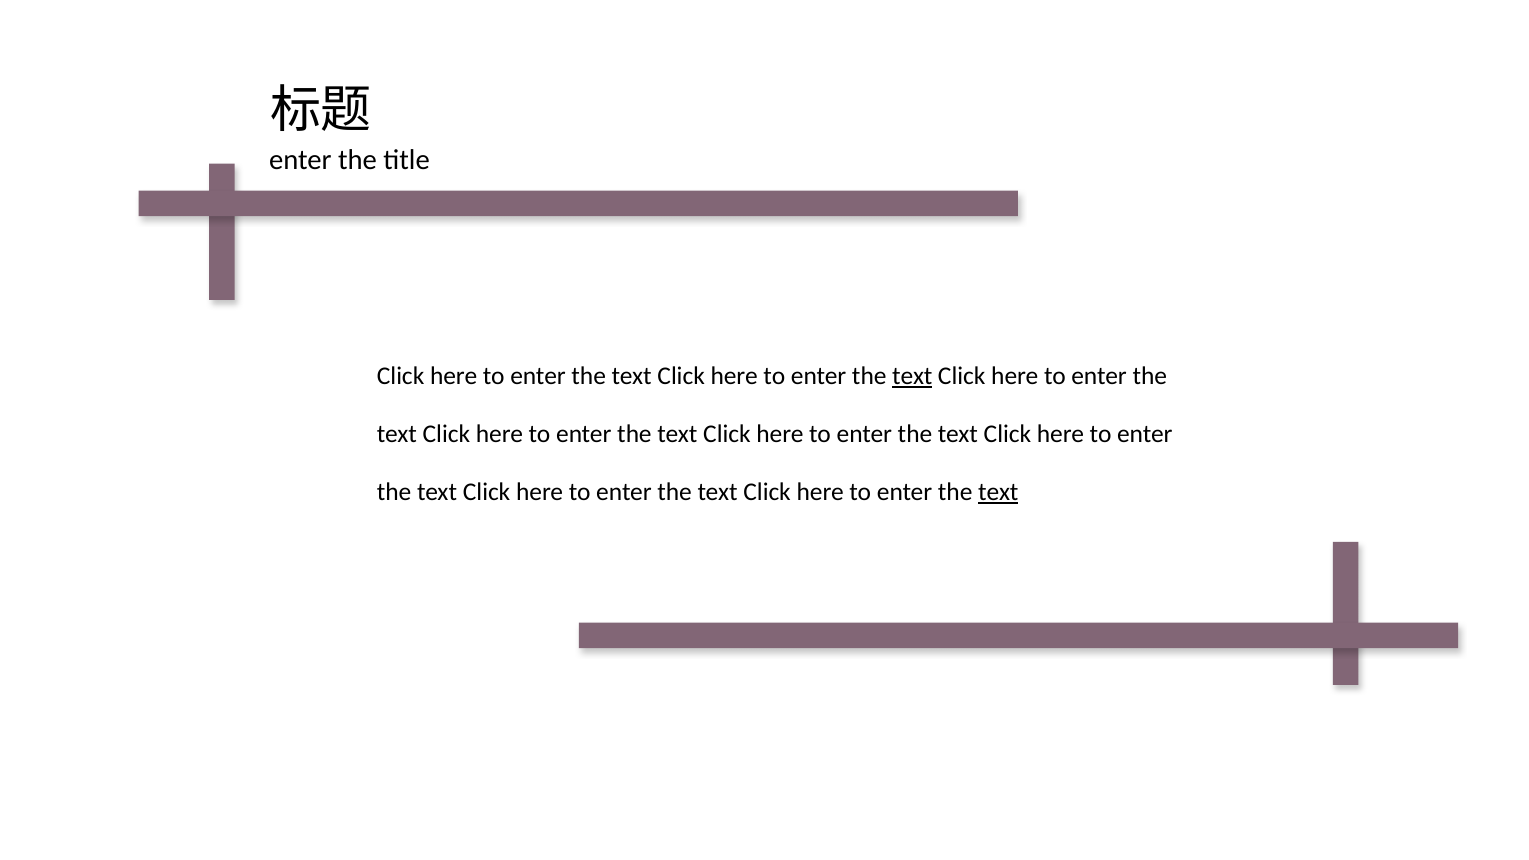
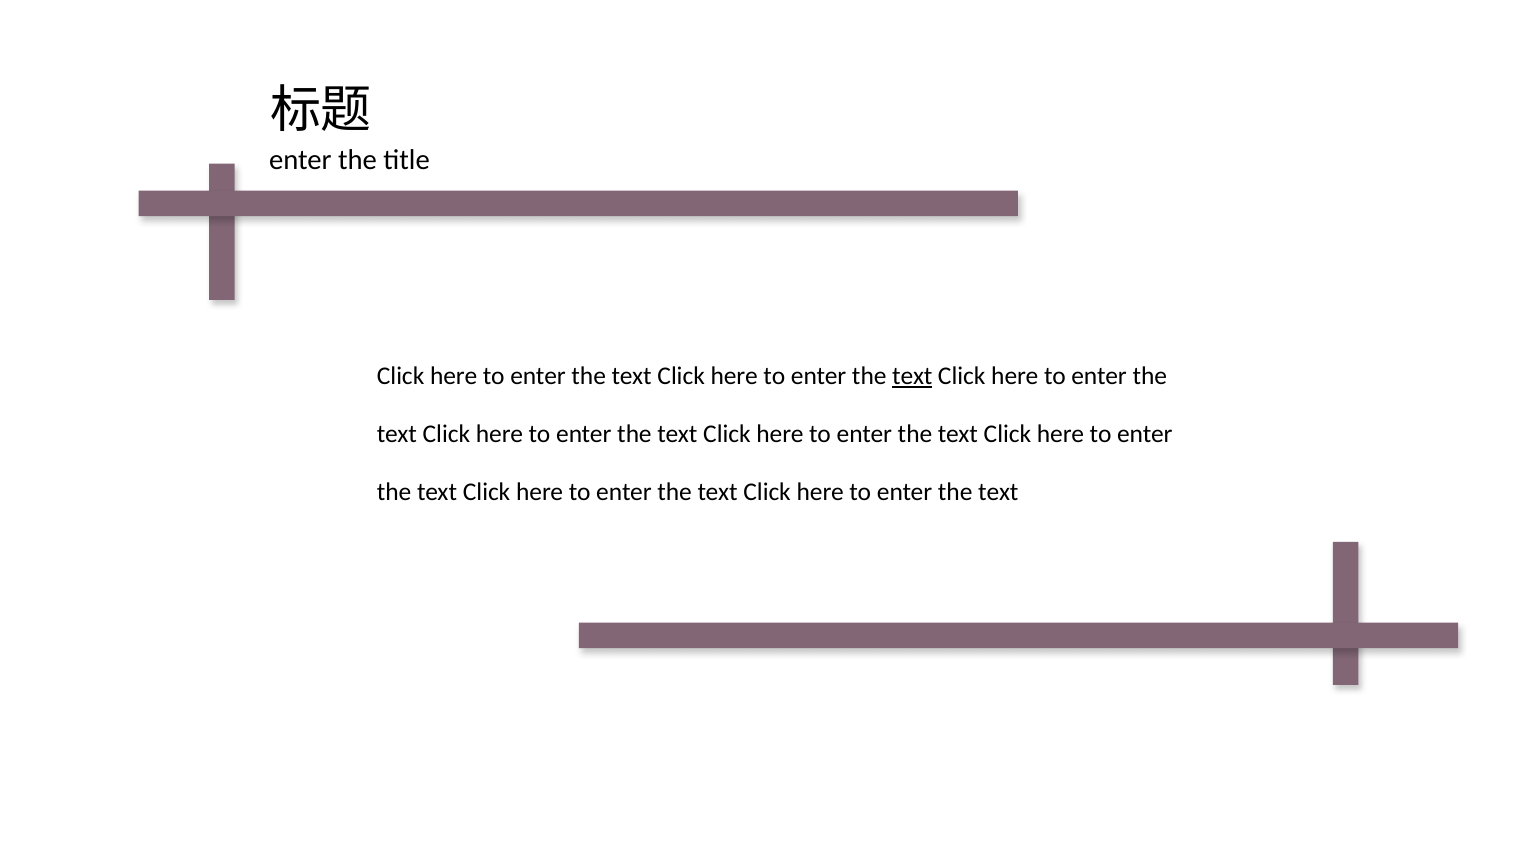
text underline: present -> none (998, 492)
